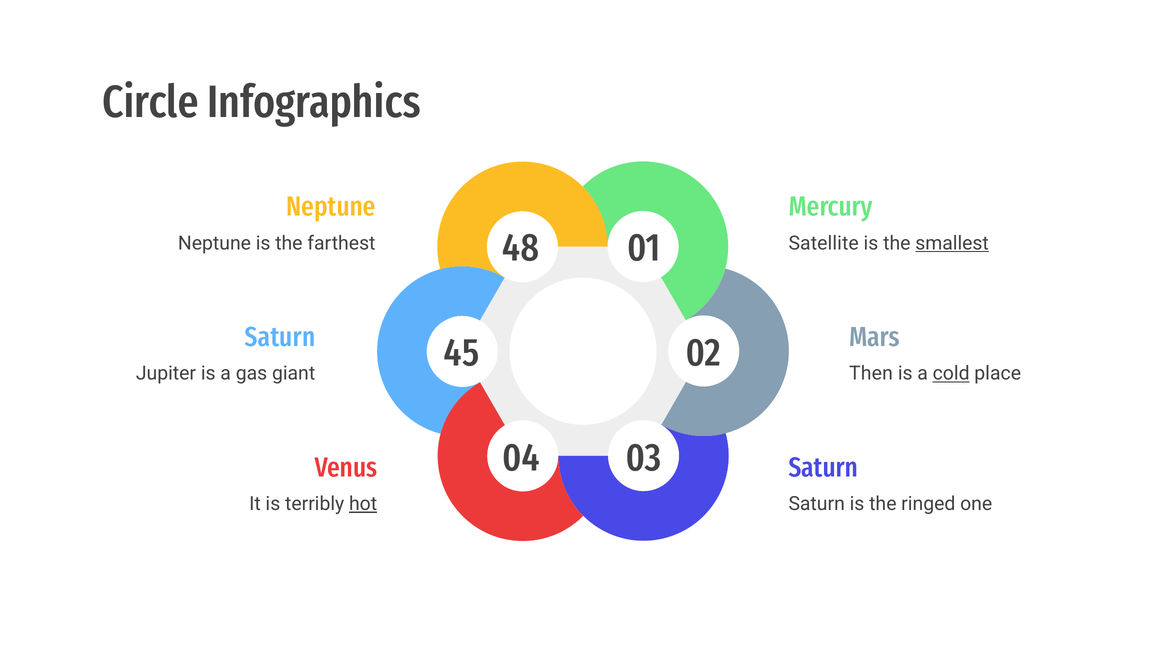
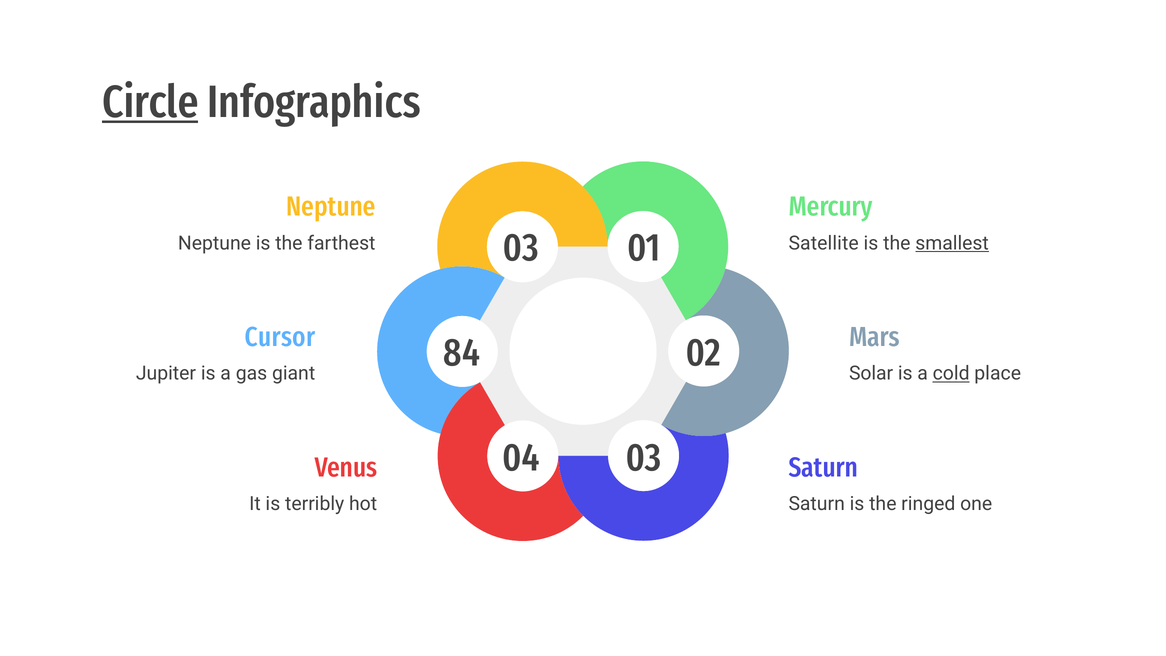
Circle underline: none -> present (150, 102)
farthest 48: 48 -> 03 (521, 248)
Saturn: Saturn -> Cursor (280, 337)
45: 45 -> 84 (462, 353)
Then: Then -> Solar (871, 374)
hot underline: present -> none (363, 504)
